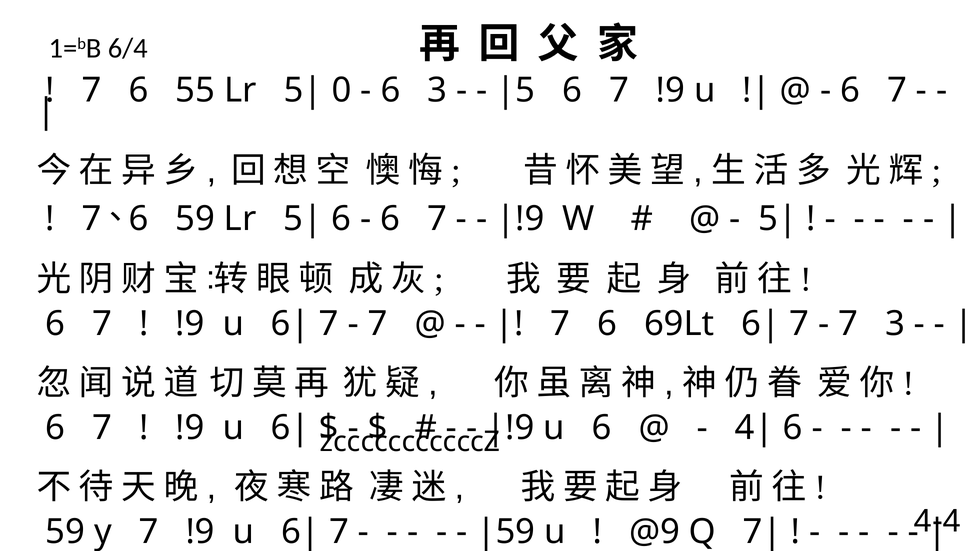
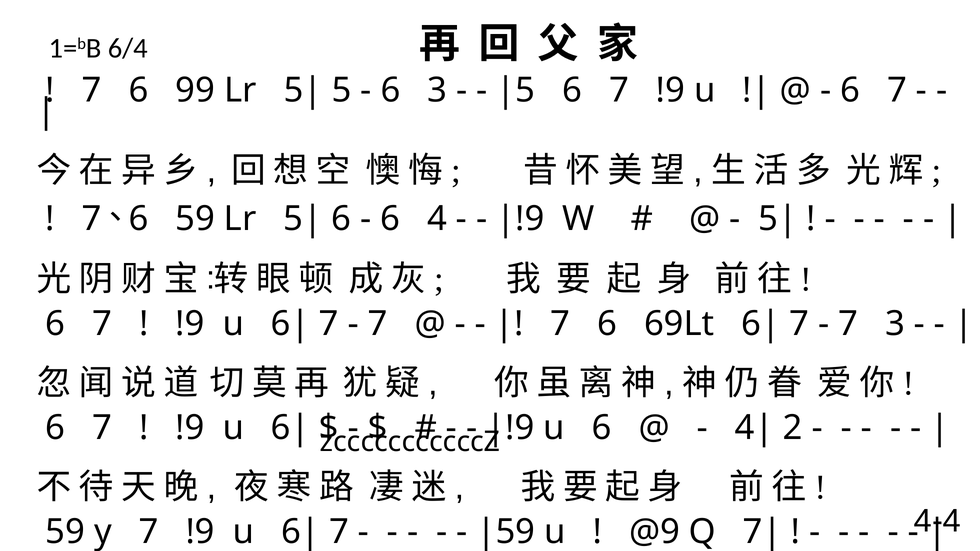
55: 55 -> 99 (195, 91)
0: 0 -> 5 (341, 91)
7: 7 -> 4 (437, 219)
6: 6 -> 2 (793, 428)
